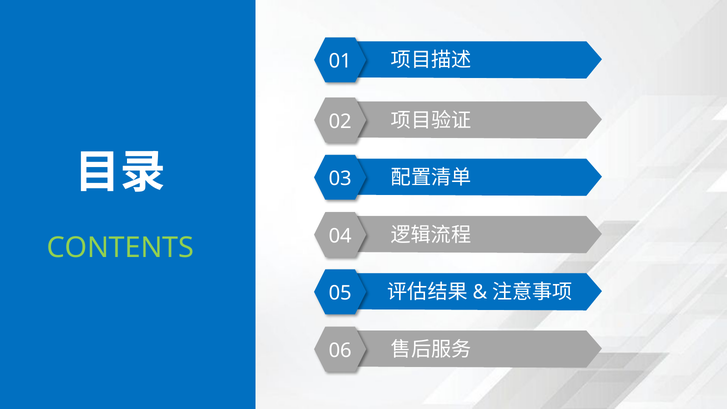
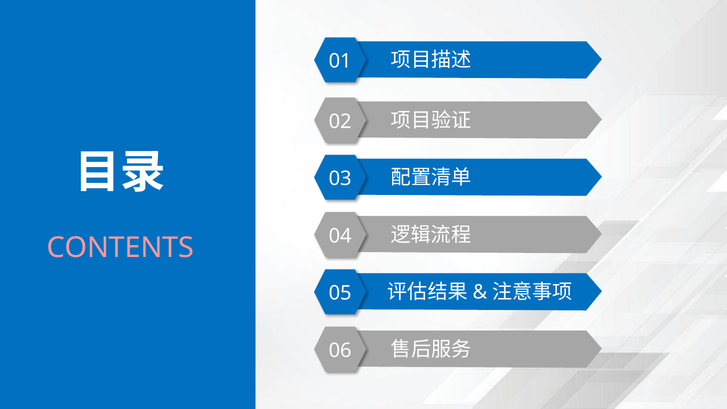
CONTENTS colour: light green -> pink (120, 247)
